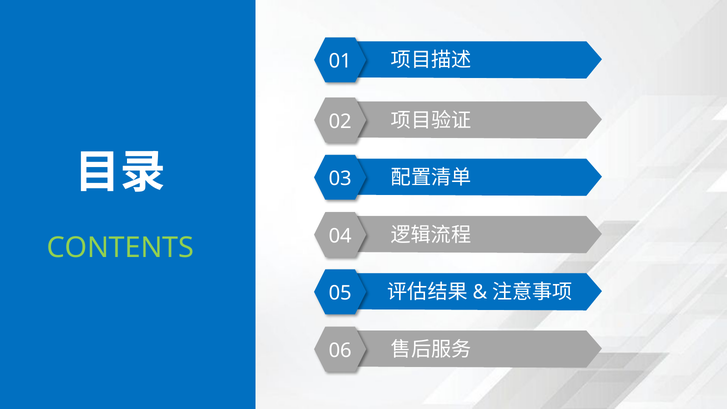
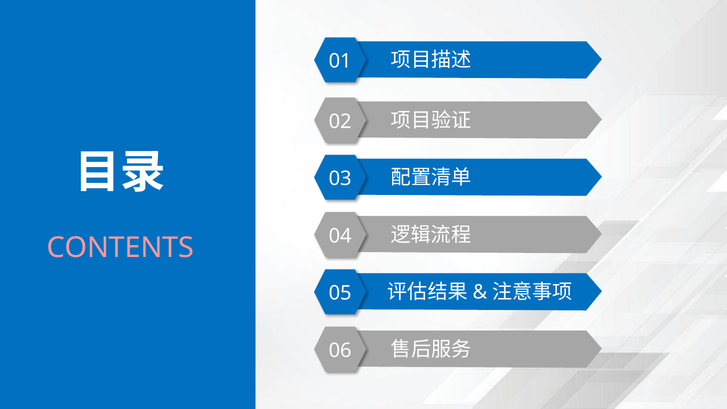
CONTENTS colour: light green -> pink (120, 247)
